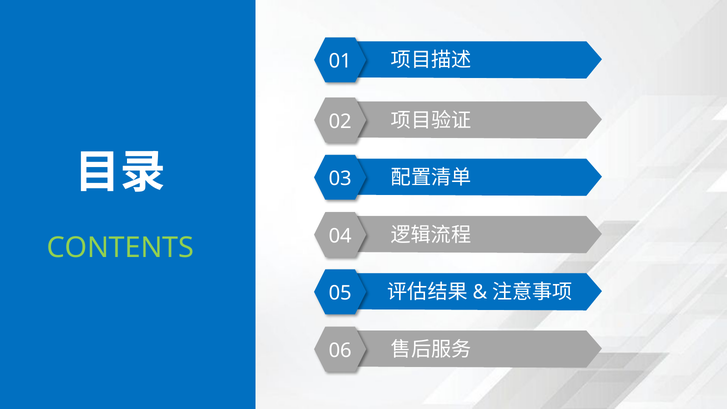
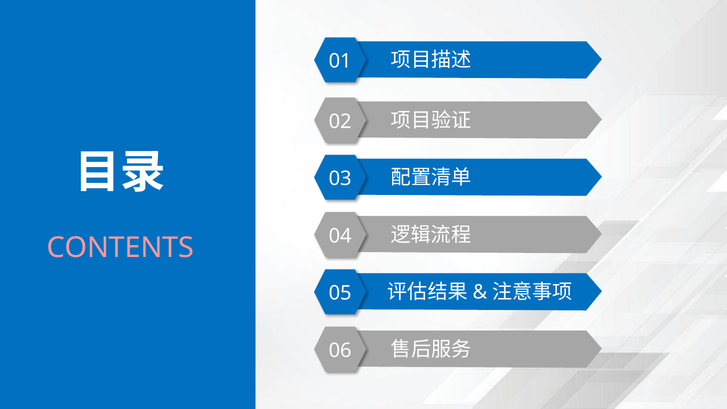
CONTENTS colour: light green -> pink (120, 247)
